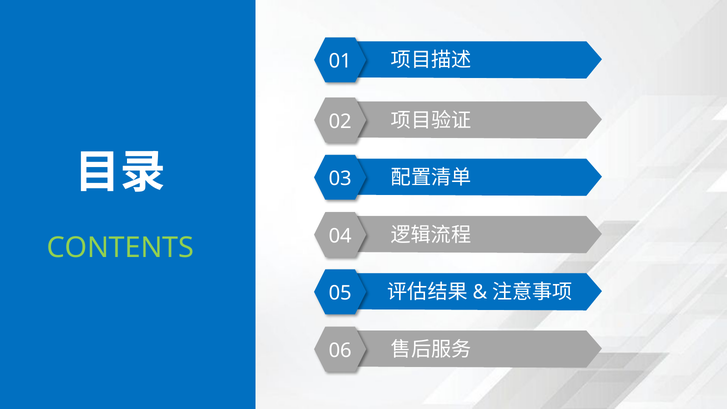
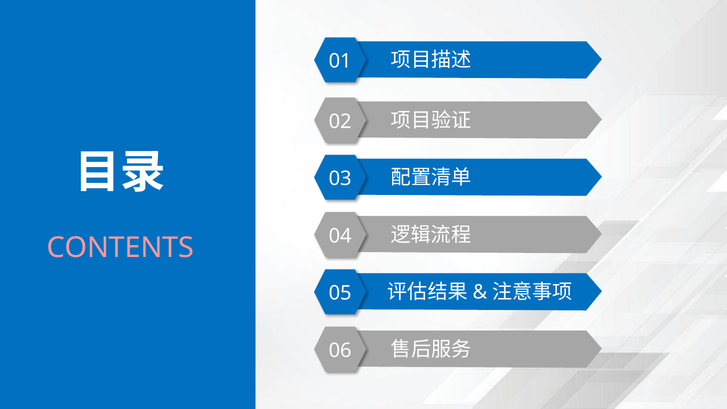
CONTENTS colour: light green -> pink (120, 247)
